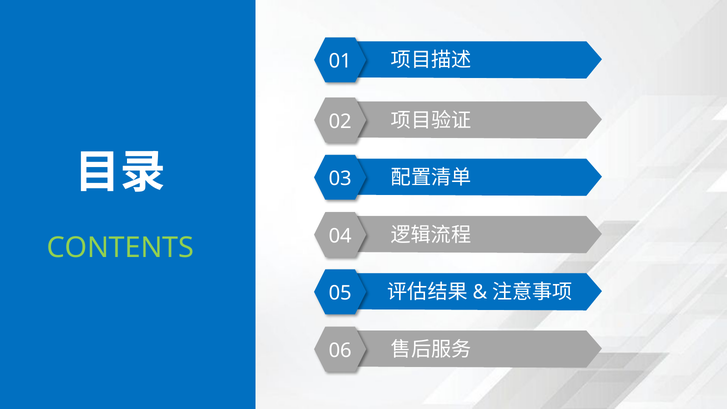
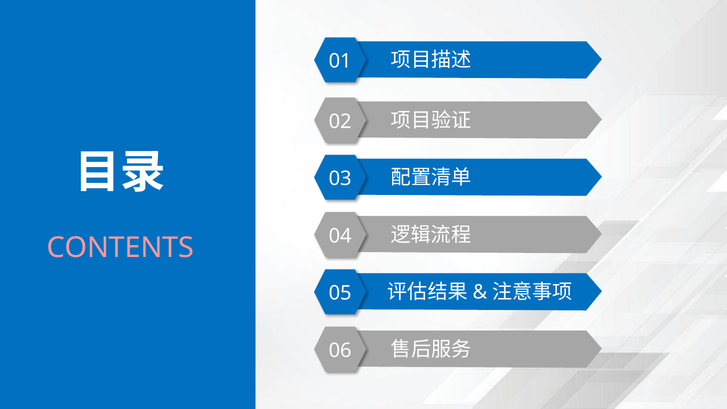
CONTENTS colour: light green -> pink (120, 247)
